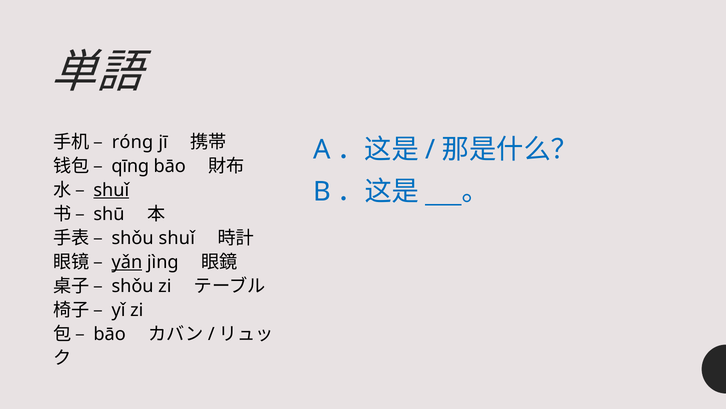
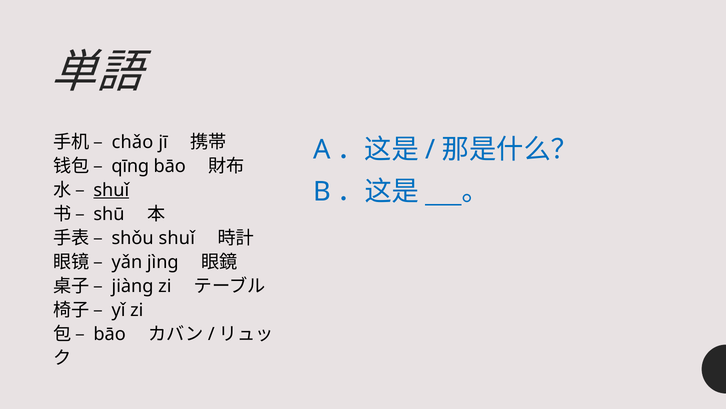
róng: róng -> chǎo (133, 142)
yǎn underline: present -> none (127, 262)
shǒu: shǒu -> jiàng (133, 286)
